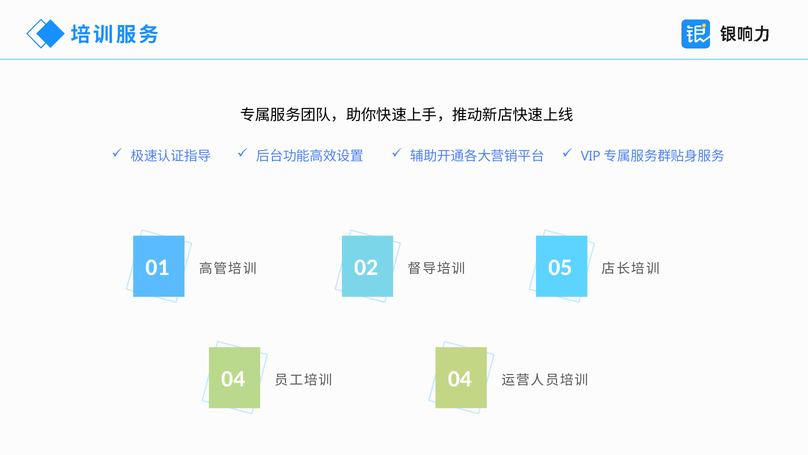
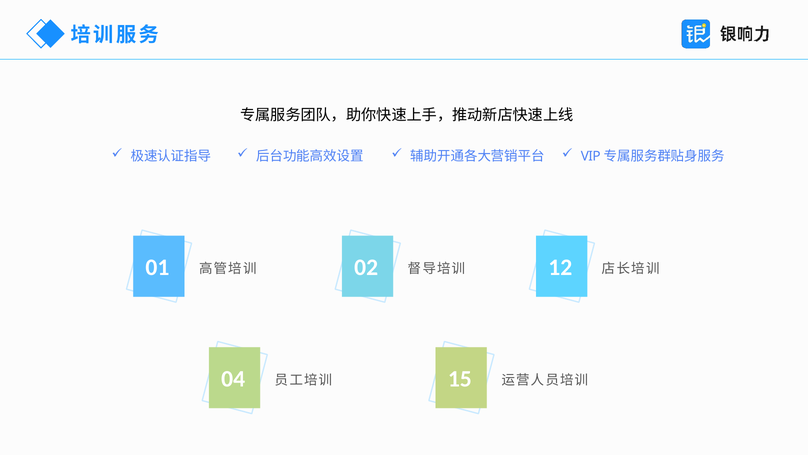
05: 05 -> 12 (560, 267)
04: 04 -> 15 (460, 379)
